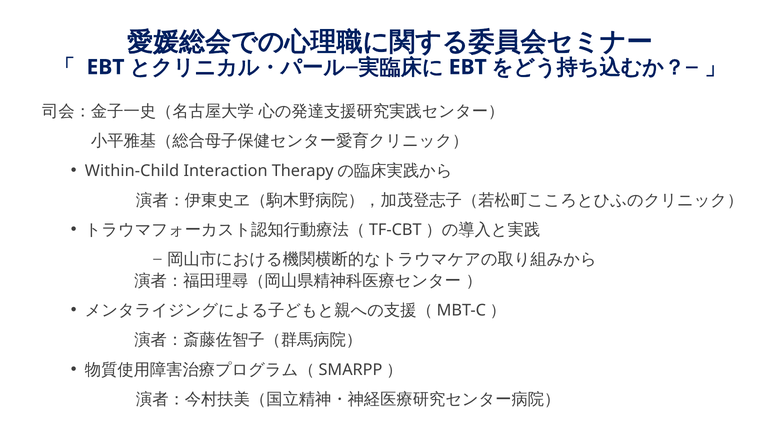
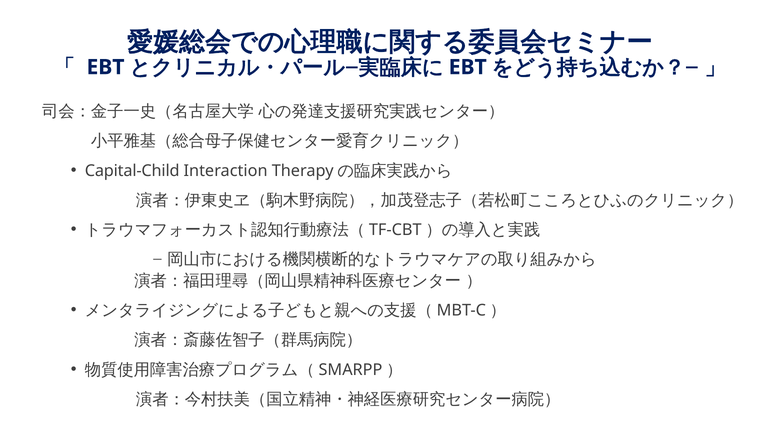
Within-Child: Within-Child -> Capital-Child (132, 171)
